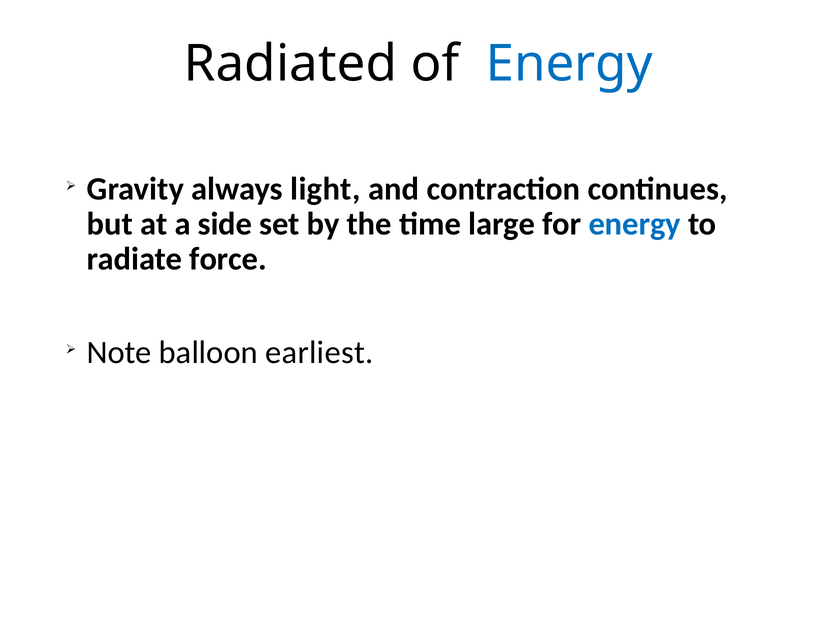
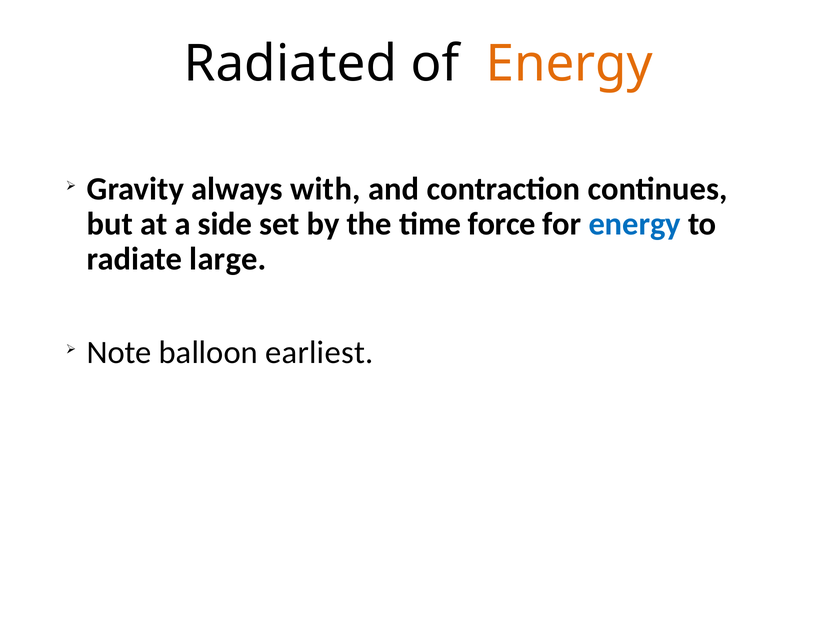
Energy colour: blue -> orange (569, 64)
light: light -> with (325, 189)
large: large -> force (502, 224)
force: force -> large (228, 259)
